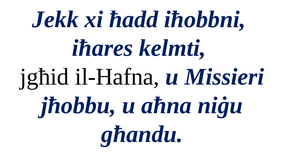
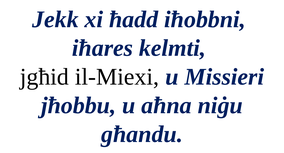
il-Hafna: il-Hafna -> il-Miexi (117, 77)
